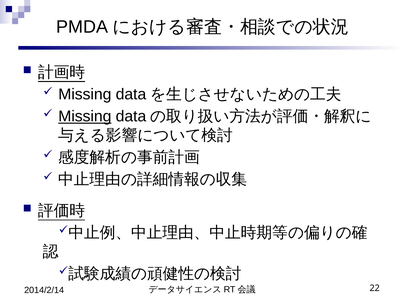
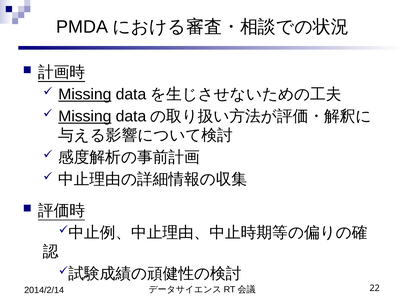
Missing underline: none -> present (85, 94)
